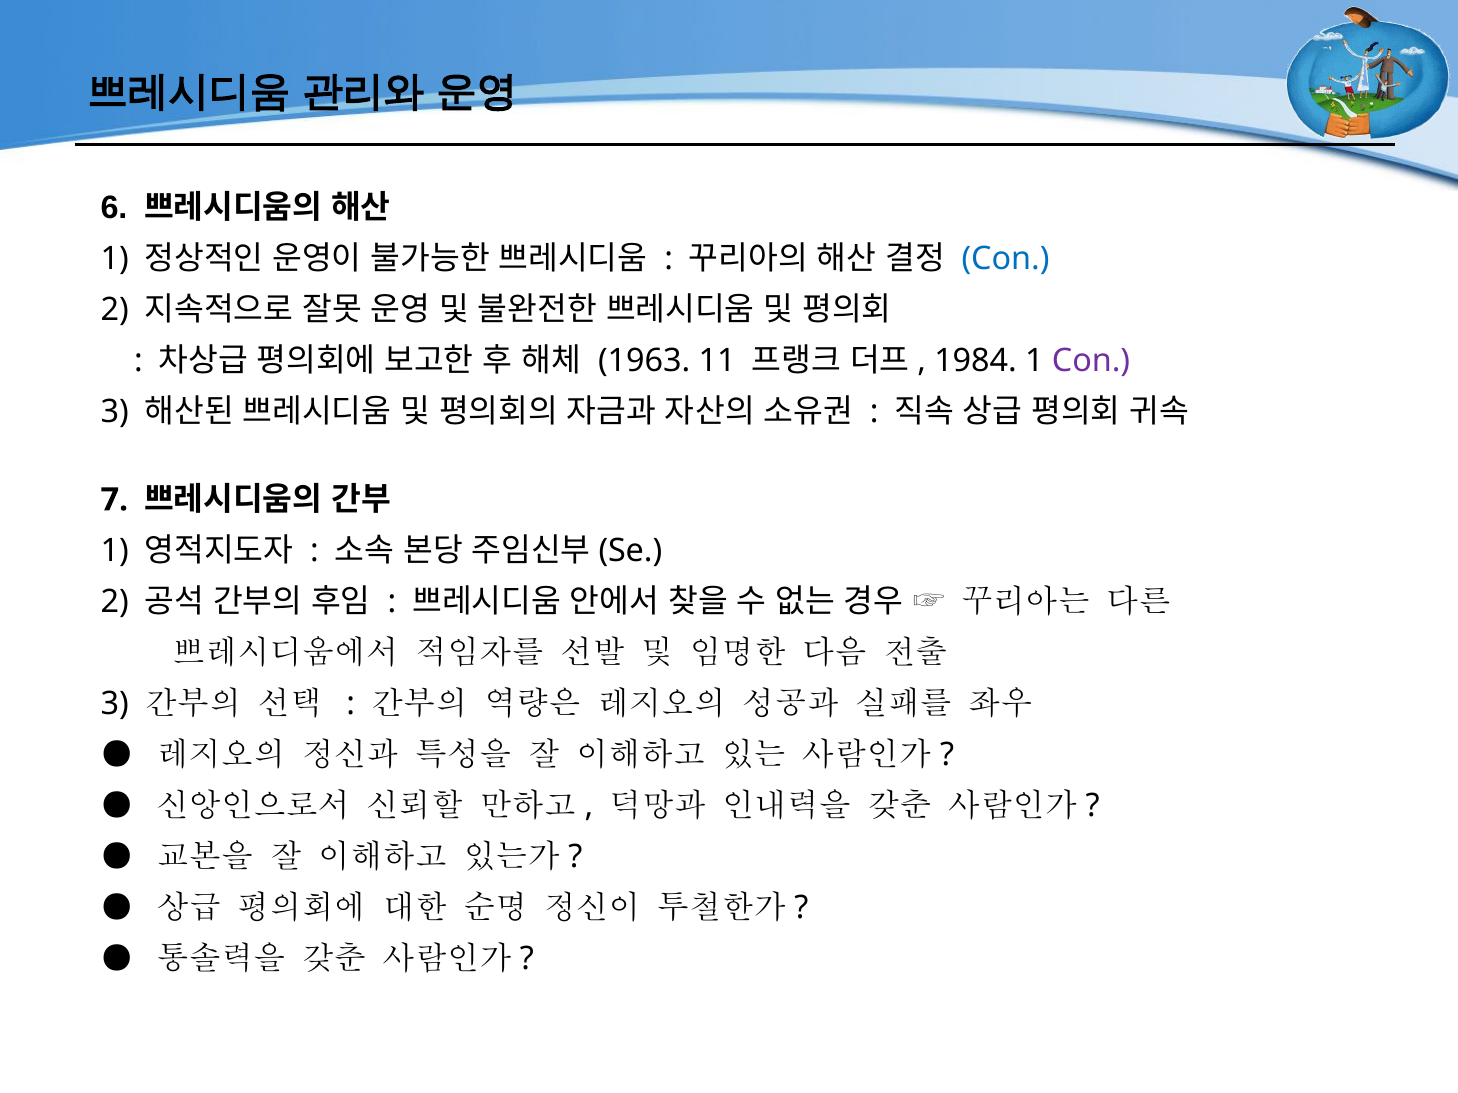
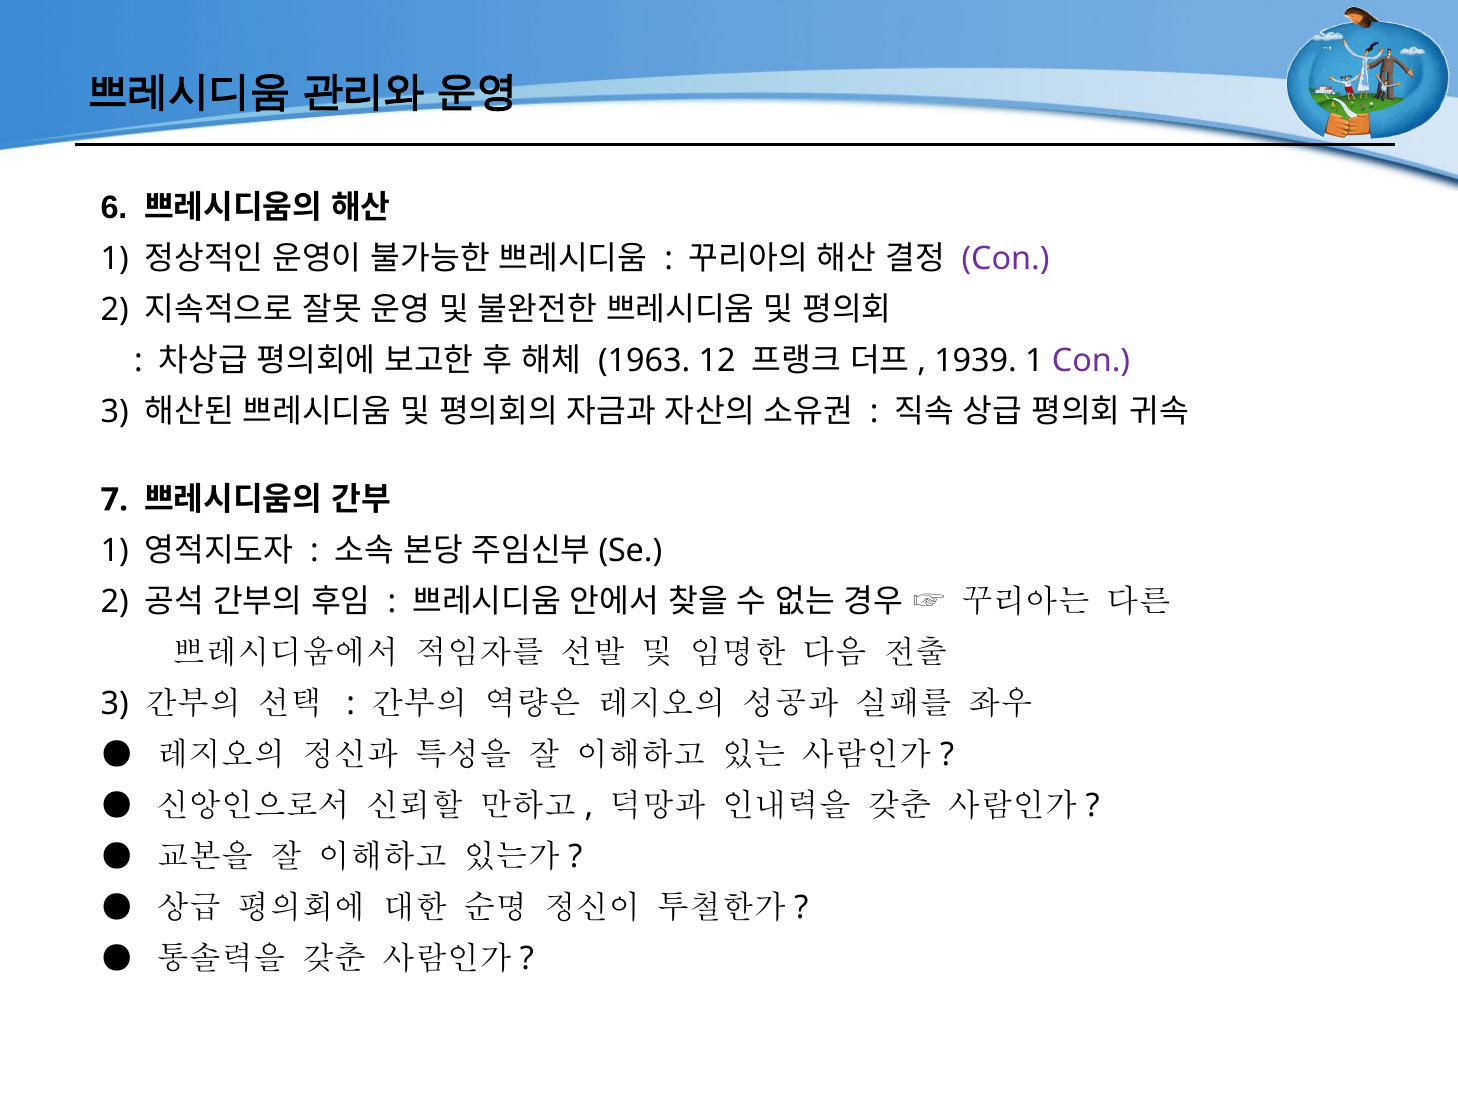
Con colour: blue -> purple (1006, 259)
11: 11 -> 12 (717, 361)
1984: 1984 -> 1939 (976, 361)
